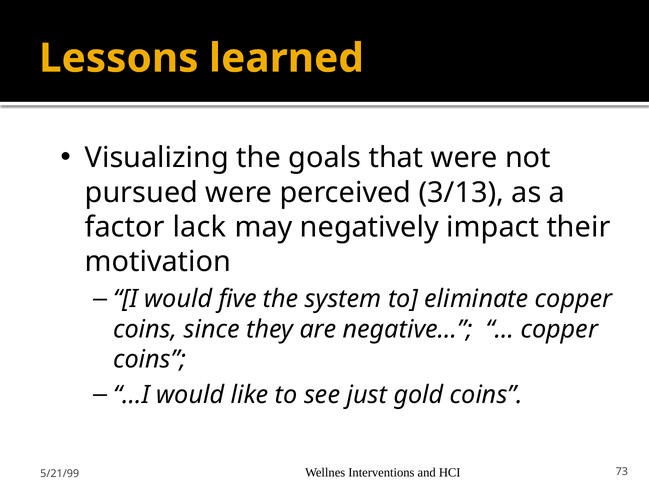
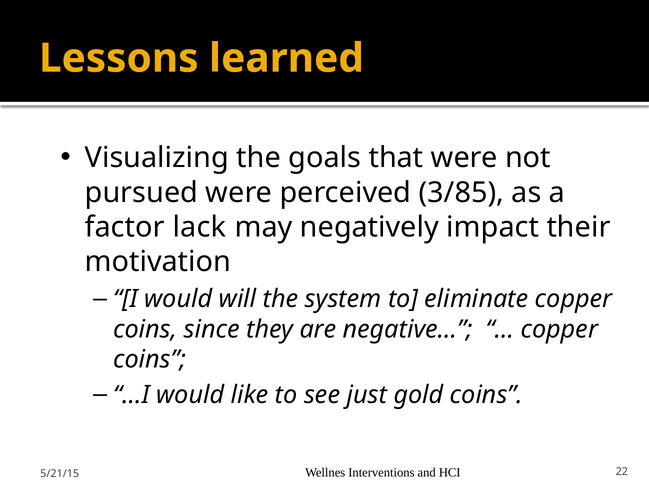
3/13: 3/13 -> 3/85 (461, 192)
five: five -> will (238, 299)
73: 73 -> 22 (622, 472)
5/21/99: 5/21/99 -> 5/21/15 (60, 473)
